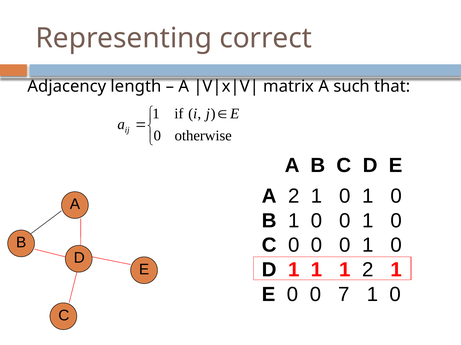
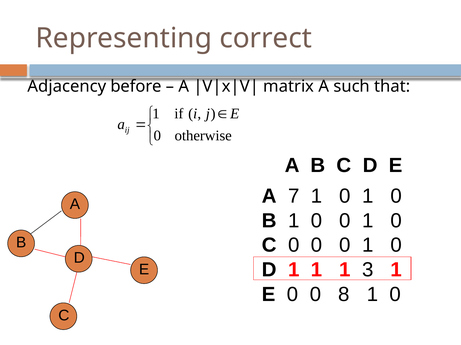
length: length -> before (136, 86)
A 2: 2 -> 7 (294, 197)
1 2: 2 -> 3 (368, 270)
7: 7 -> 8 (344, 295)
